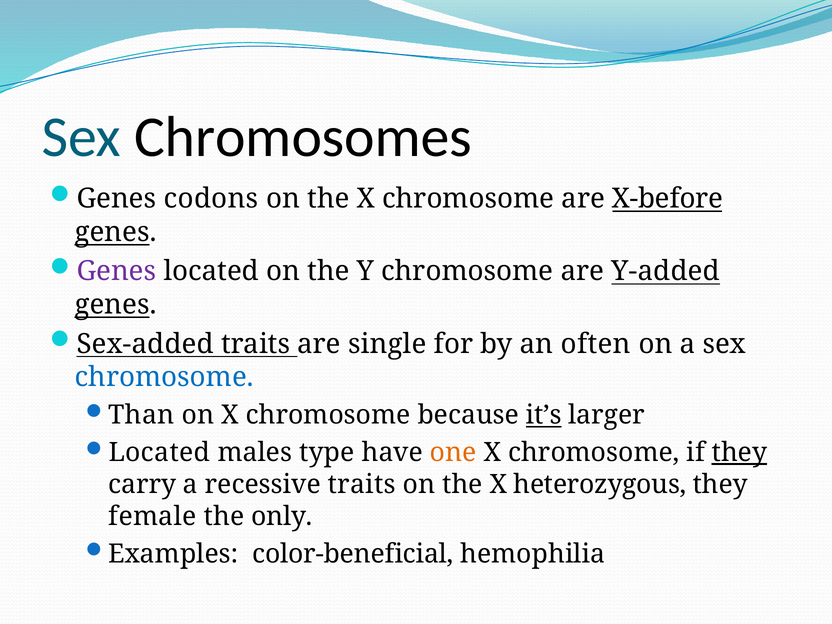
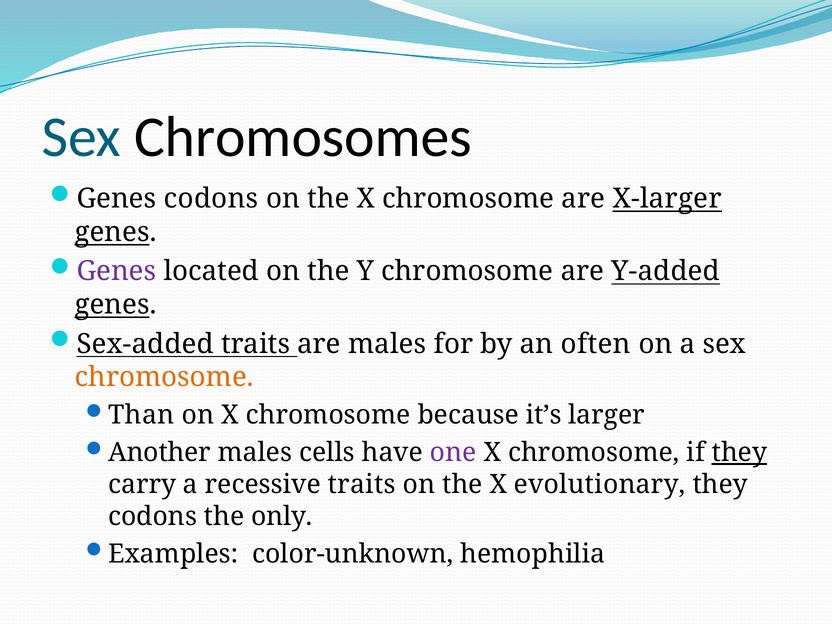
X-before: X-before -> X-larger (667, 199)
are single: single -> males (387, 344)
chromosome colour: blue -> orange (164, 377)
it’s underline: present -> none (544, 415)
Located: Located -> Another (159, 453)
type: type -> cells (327, 453)
one colour: orange -> purple (453, 453)
heterozygous: heterozygous -> evolutionary (600, 484)
female: female -> codons (153, 516)
color-beneficial: color-beneficial -> color-unknown (353, 554)
